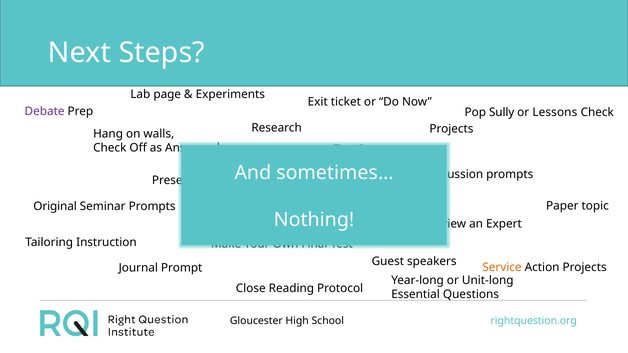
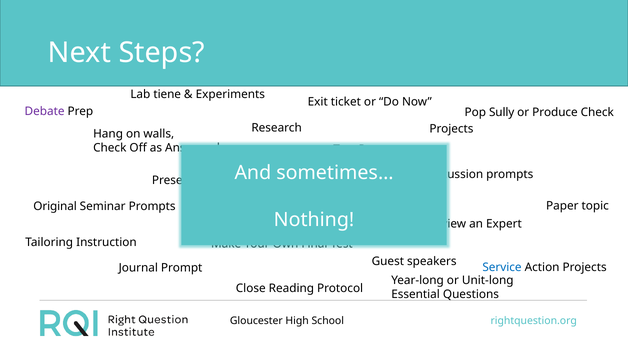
page: page -> tiene (167, 94)
Lessons: Lessons -> Produce (555, 112)
Service colour: orange -> blue (502, 268)
